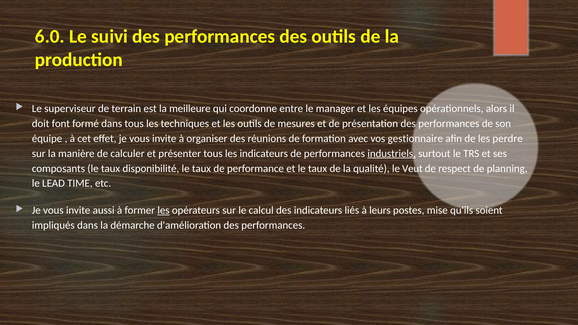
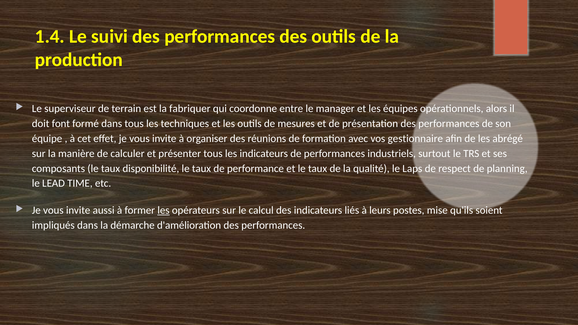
6.0: 6.0 -> 1.4 (50, 37)
meilleure: meilleure -> fabriquer (190, 109)
perdre: perdre -> abrégé (508, 139)
industriels underline: present -> none (392, 154)
Veut: Veut -> Laps (412, 169)
